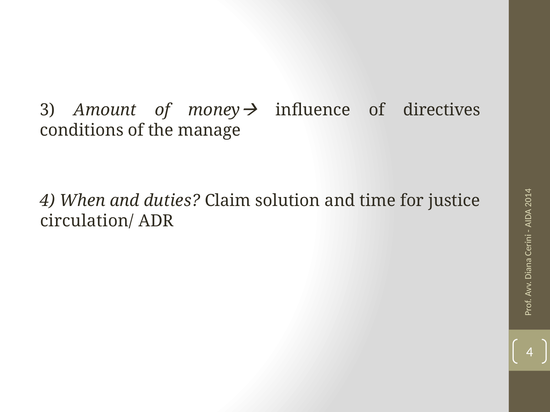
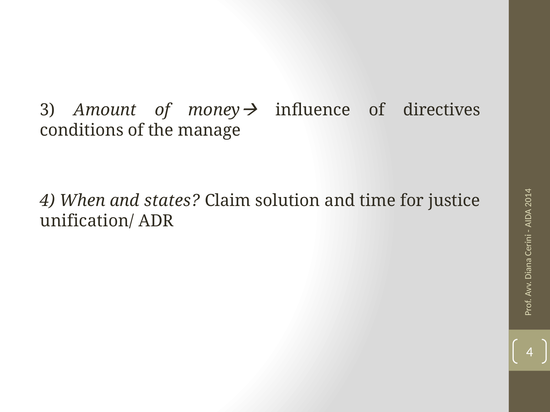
duties: duties -> states (172, 201)
circulation/: circulation/ -> unification/ (87, 221)
